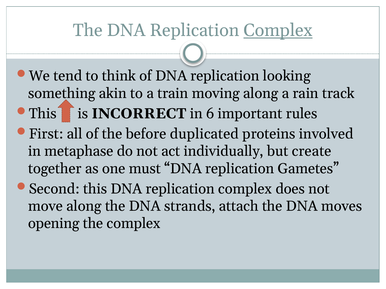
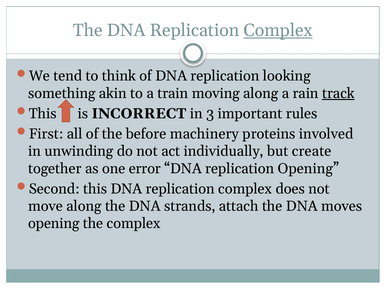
track underline: none -> present (338, 93)
6: 6 -> 3 (210, 114)
duplicated: duplicated -> machinery (204, 134)
metaphase: metaphase -> unwinding (79, 151)
must: must -> error (145, 169)
replication Gametes: Gametes -> Opening (308, 169)
